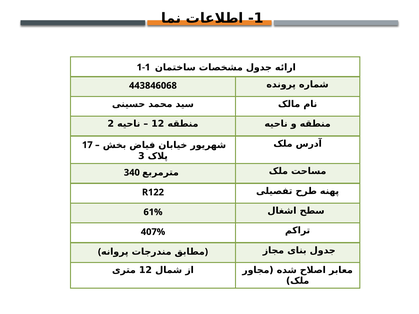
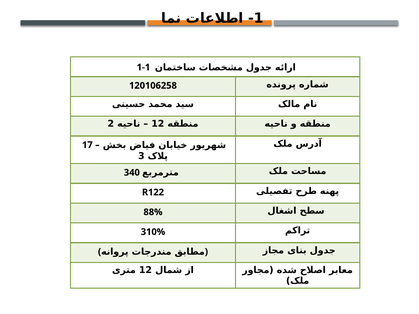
443846068: 443846068 -> 120106258 (153, 86)
61%: 61% -> 88% (153, 212)
407%: 407% -> 310% (153, 232)
